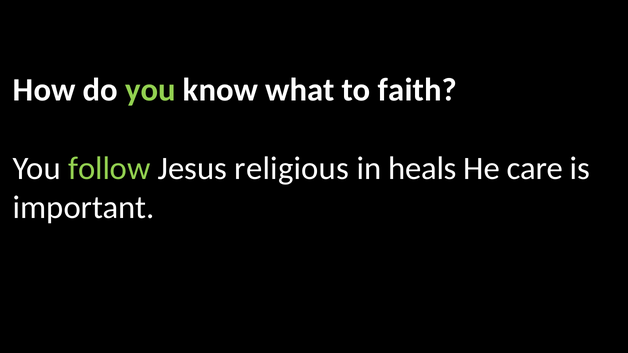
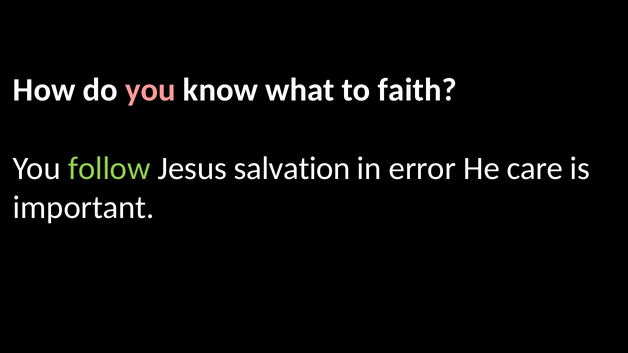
you colour: light green -> pink (150, 90)
religious: religious -> salvation (292, 168)
heals: heals -> error (422, 168)
